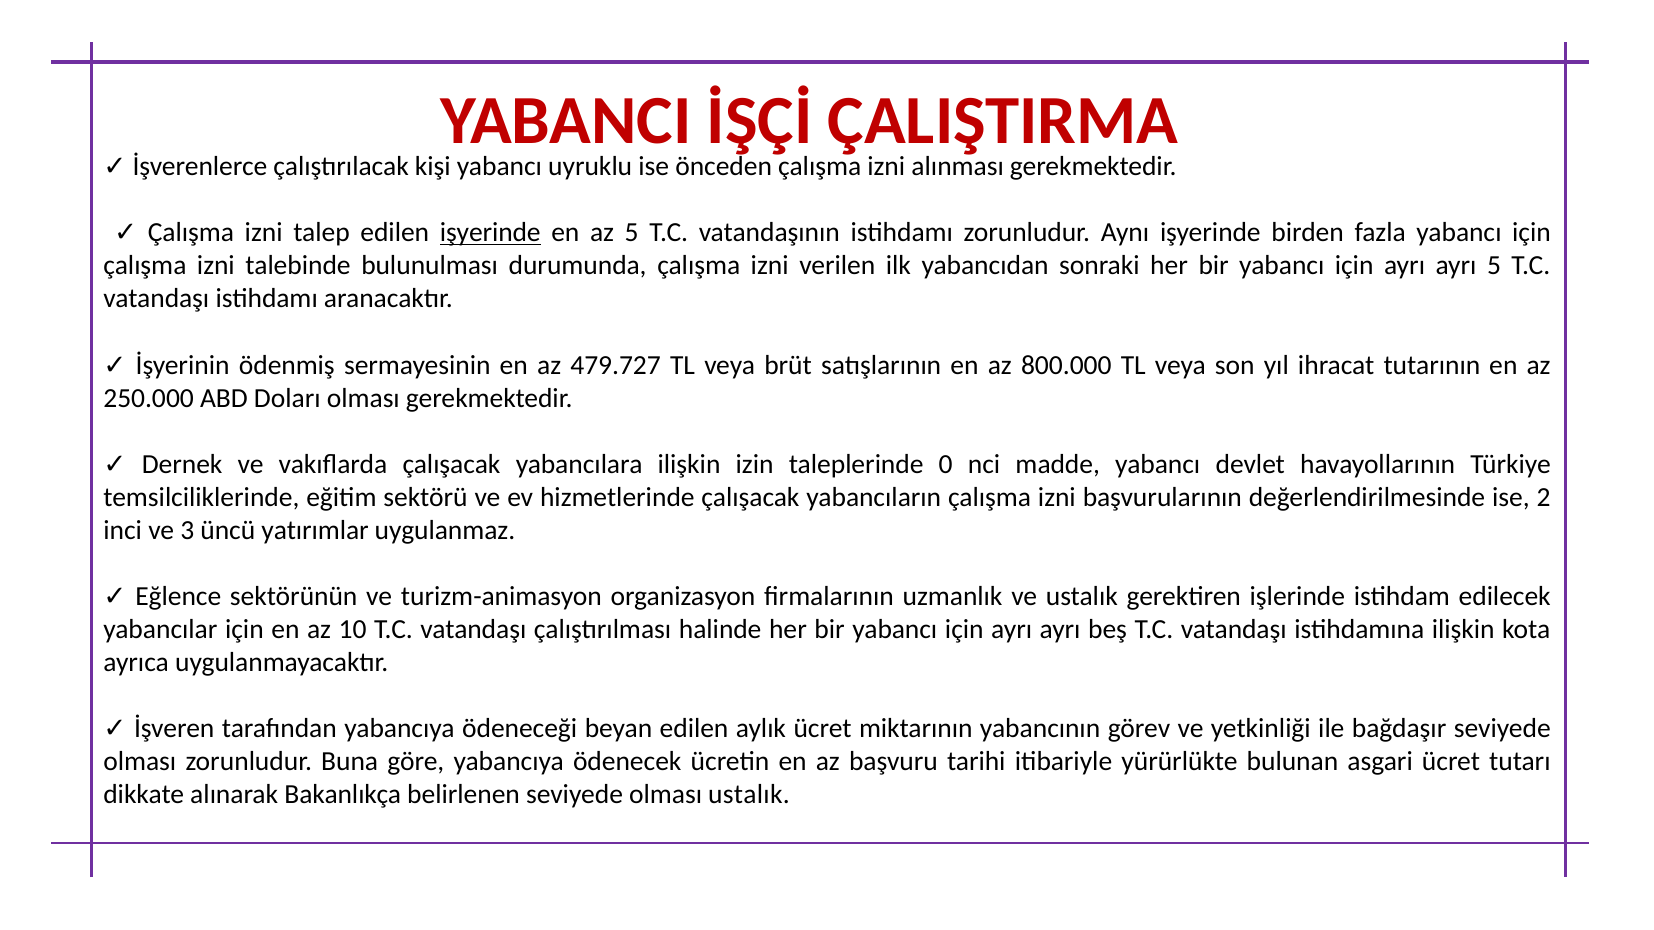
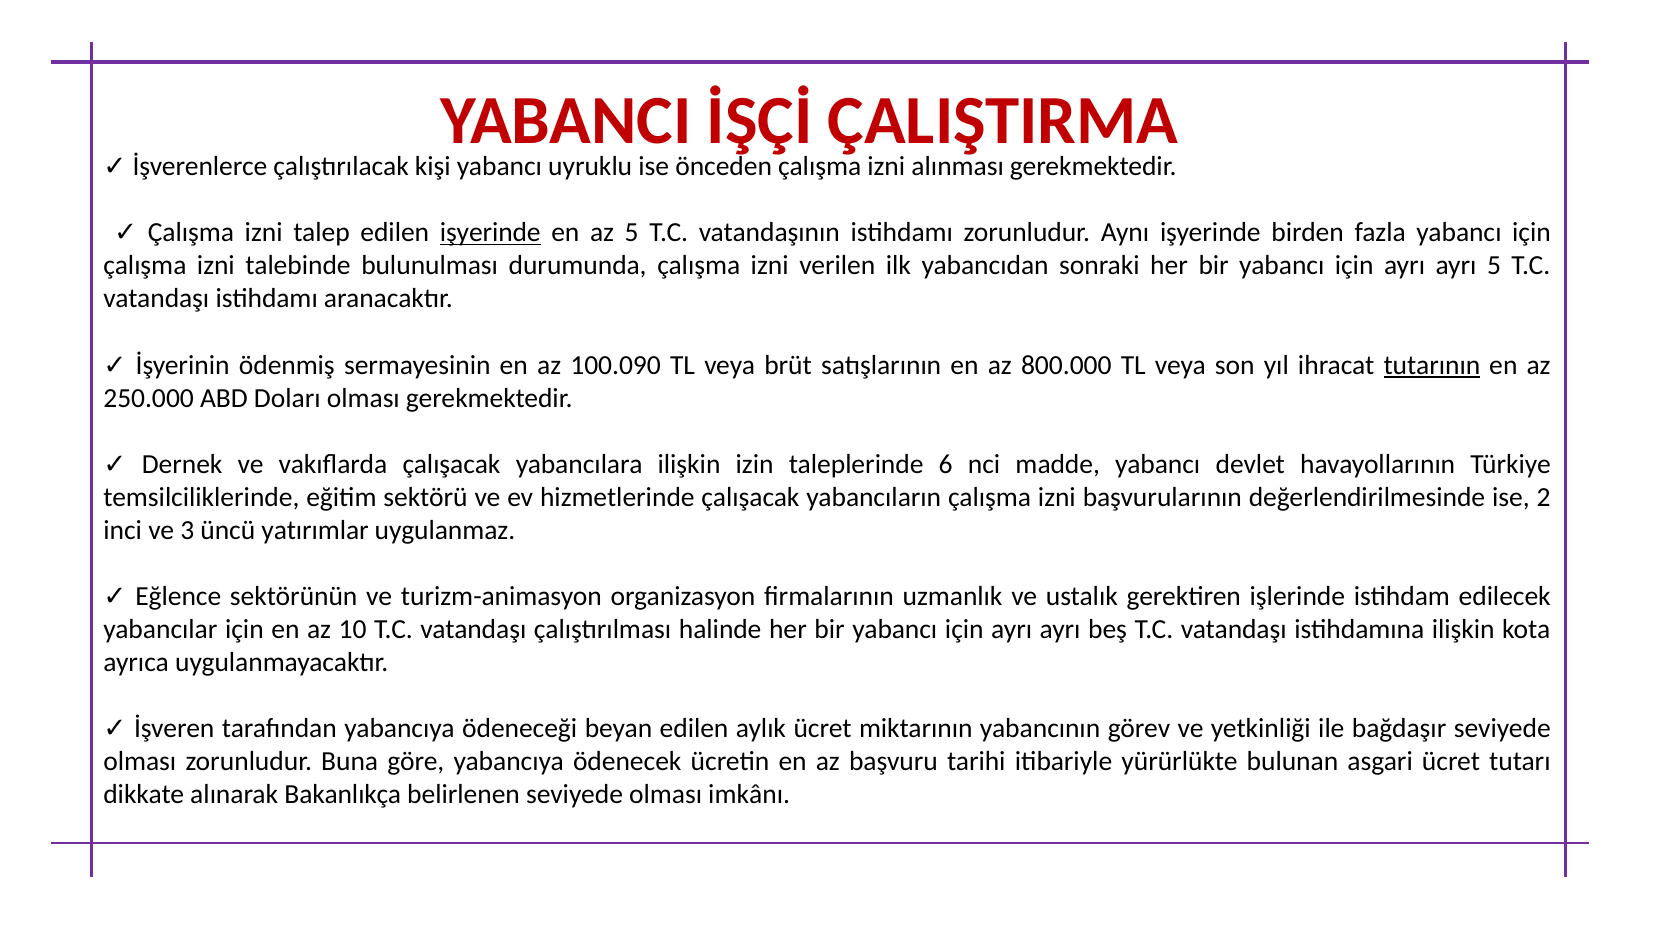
479.727: 479.727 -> 100.090 (616, 365)
tutarının underline: none -> present (1432, 365)
0: 0 -> 6 (946, 464)
olması ustalık: ustalık -> imkânı (749, 795)
